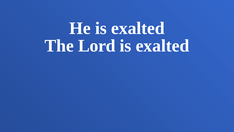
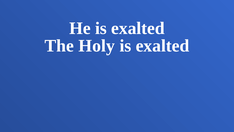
Lord: Lord -> Holy (97, 46)
